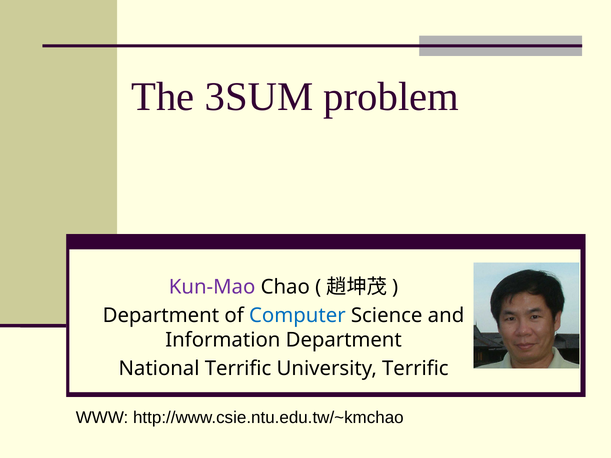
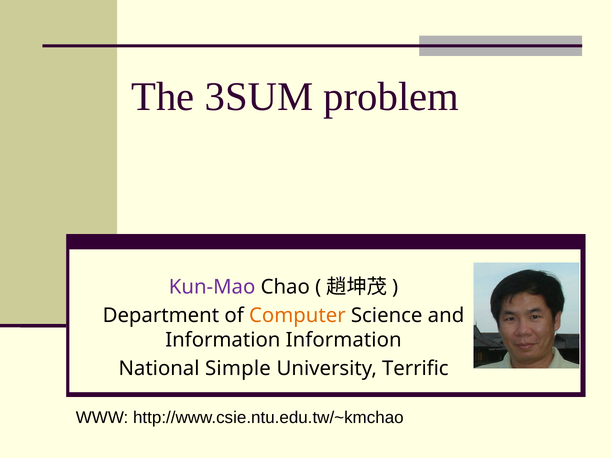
Computer colour: blue -> orange (297, 316)
Information Department: Department -> Information (344, 340)
National Terrific: Terrific -> Simple (238, 369)
